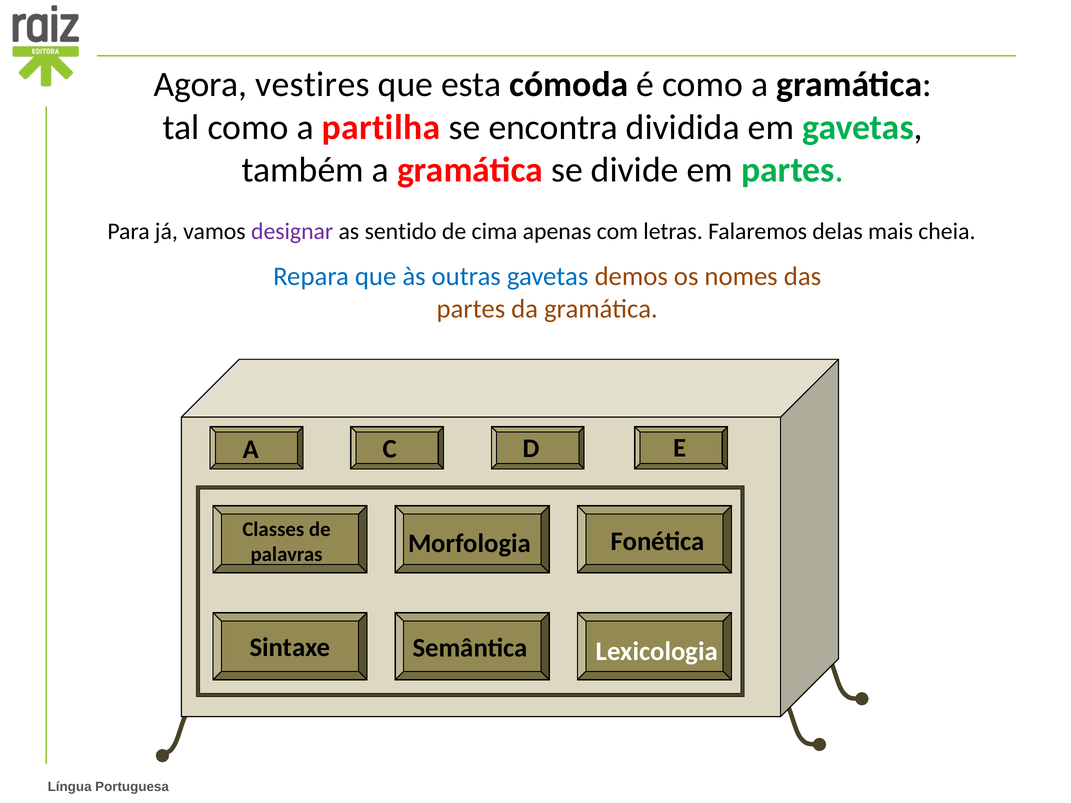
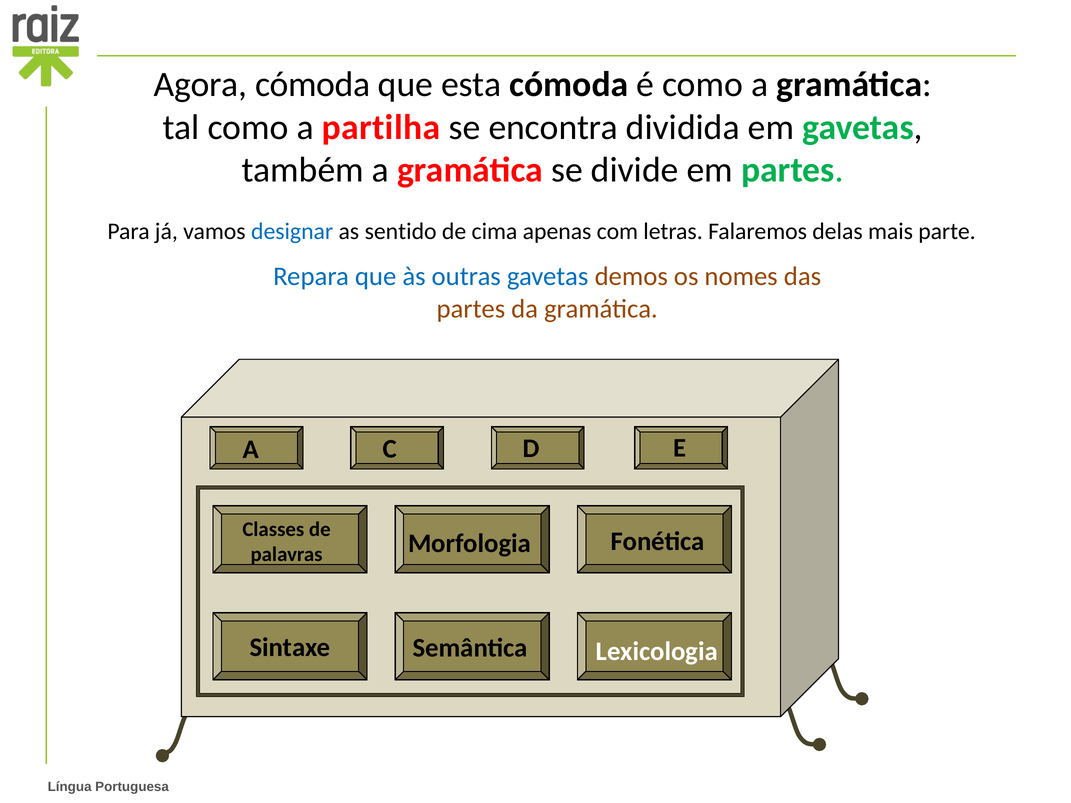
Agora vestires: vestires -> cómoda (313, 85)
designar colour: purple -> blue (292, 232)
cheia: cheia -> parte (947, 232)
